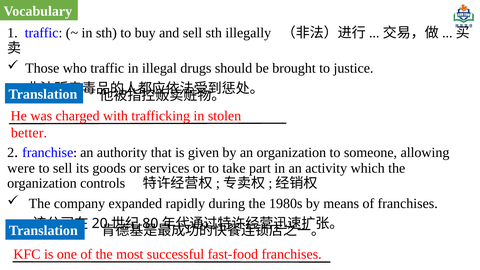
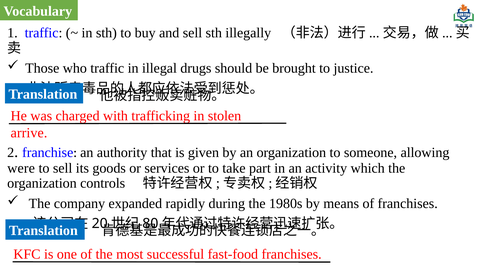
better: better -> arrive (29, 133)
